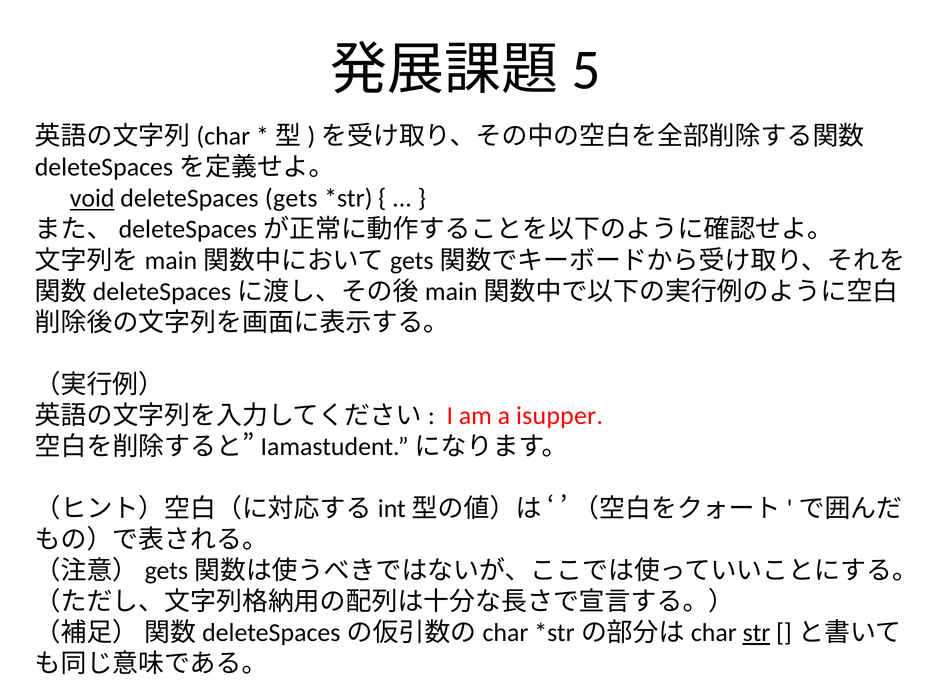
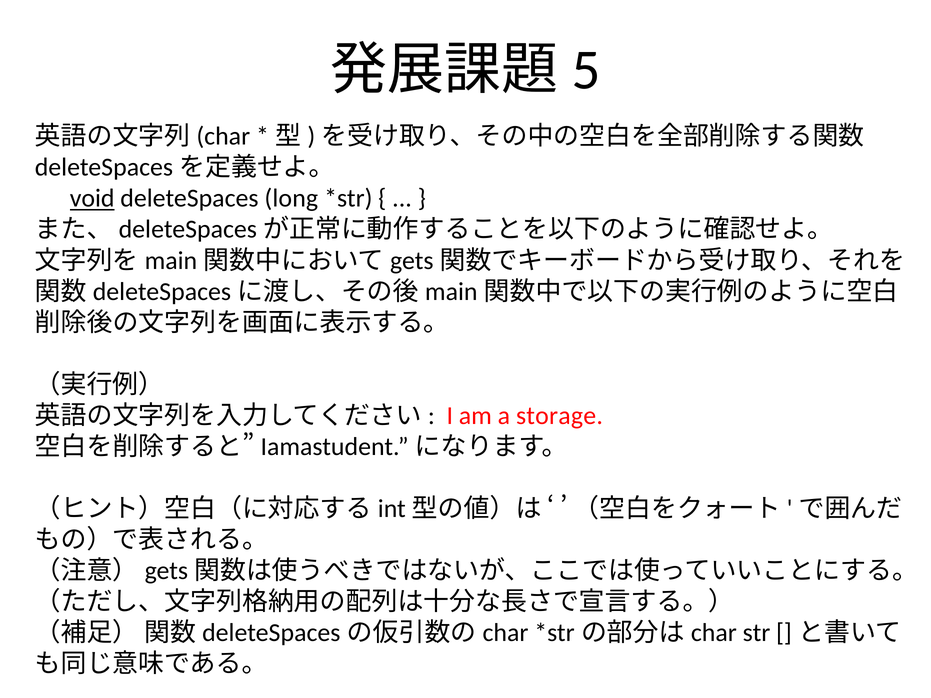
gets: gets -> long (291, 198)
isupper: isupper -> storage (559, 416)
str underline: present -> none (756, 633)
